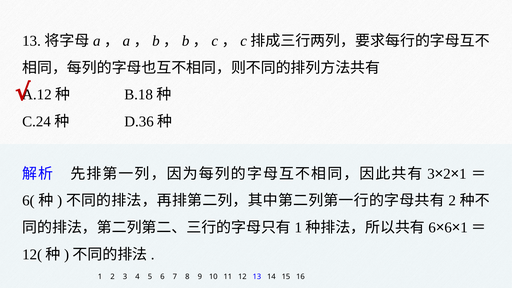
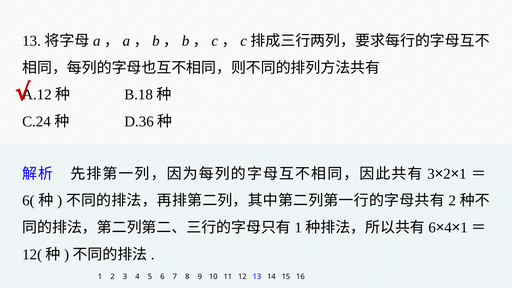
6: 6 -> 4 (448, 228)
